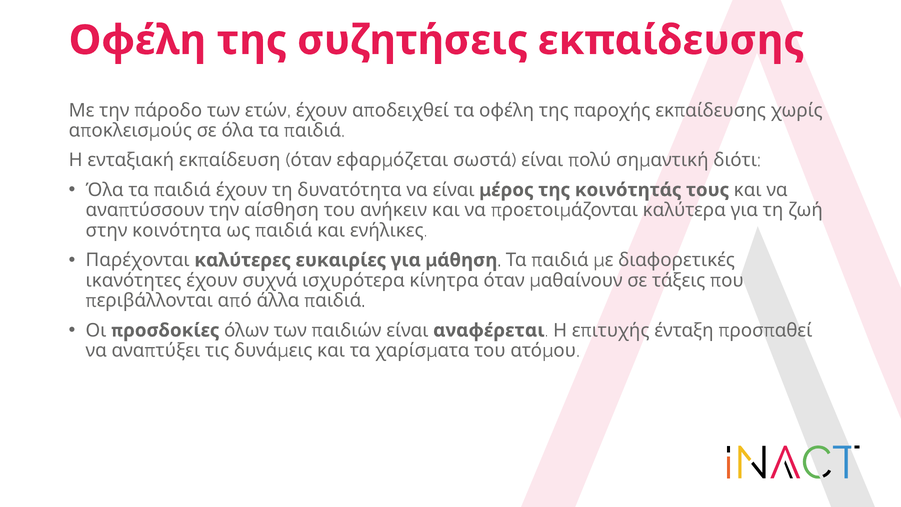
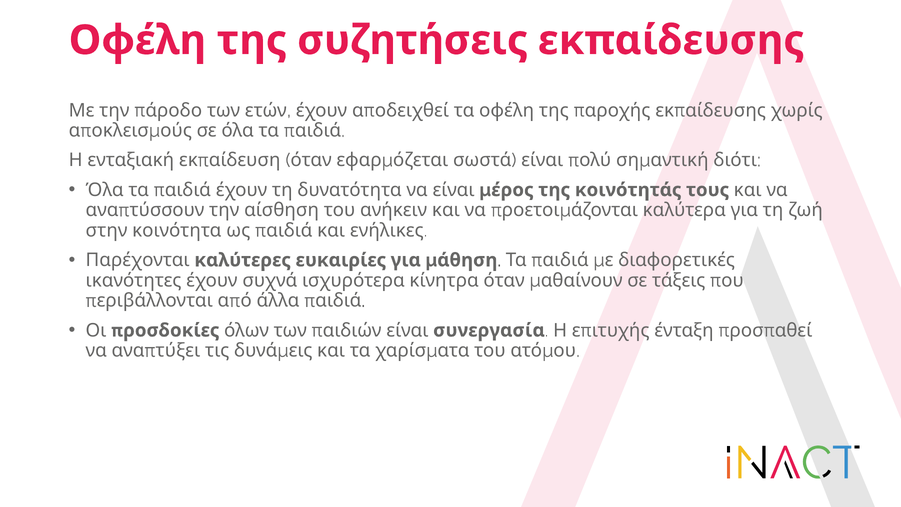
αναφέρεται: αναφέρεται -> συνεργασία (489, 330)
